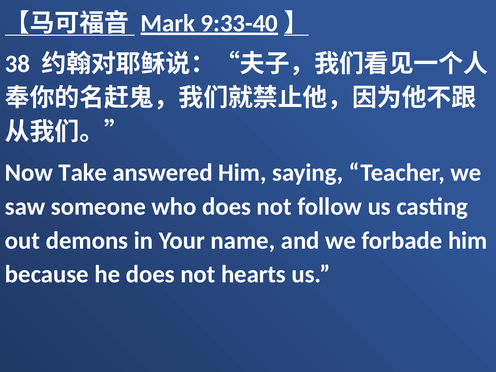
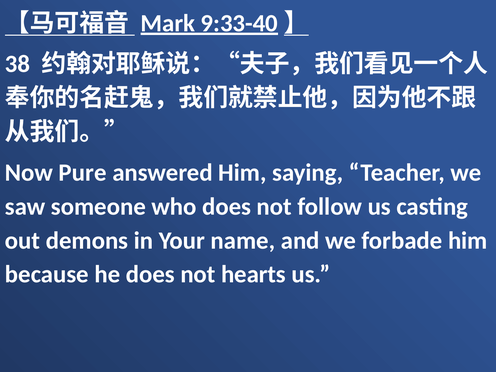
Take: Take -> Pure (83, 173)
